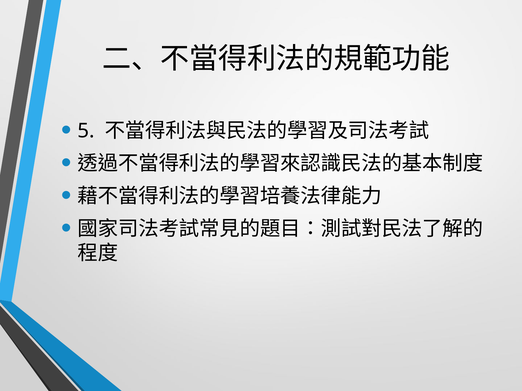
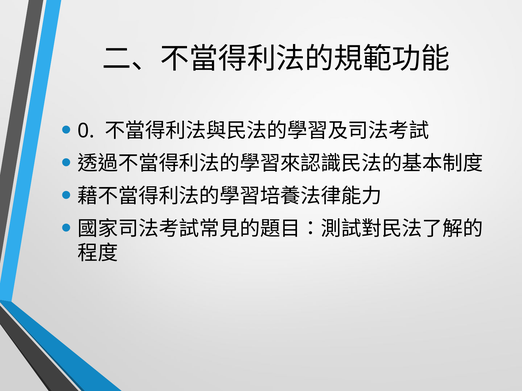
5: 5 -> 0 (86, 131)
